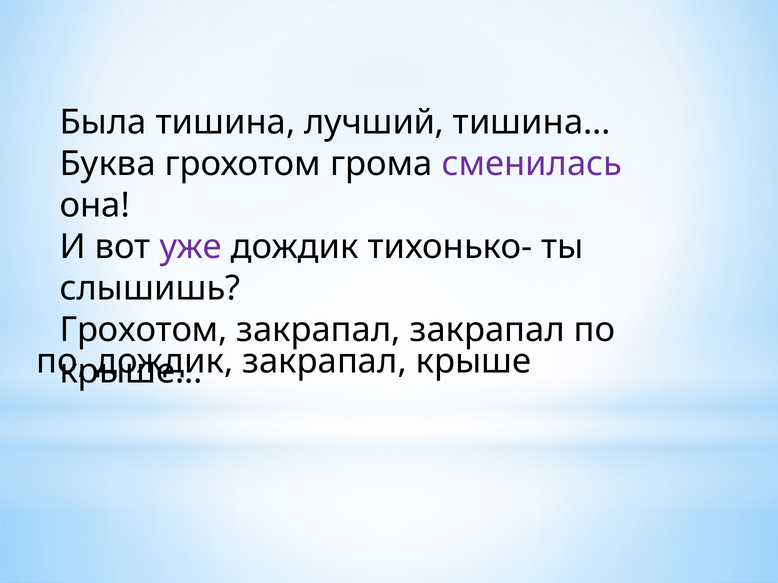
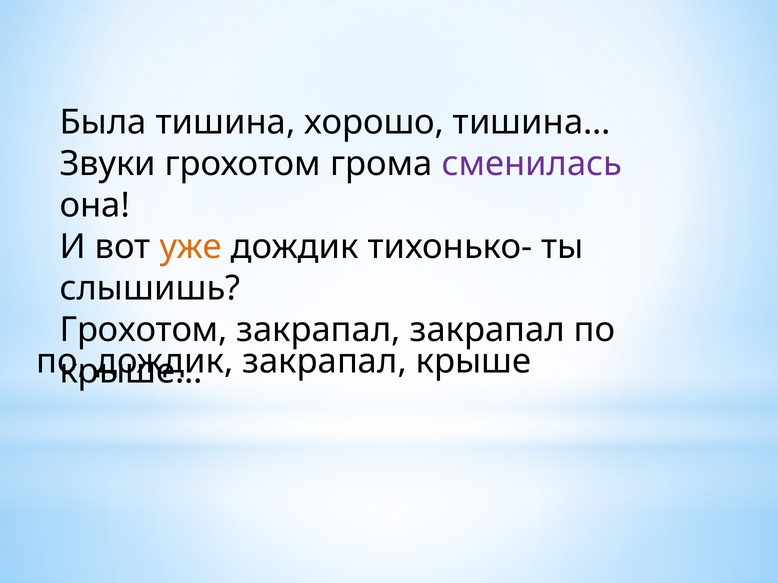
лучший: лучший -> хорошо (374, 123)
Буква: Буква -> Звуки (108, 164)
уже colour: purple -> orange (191, 247)
